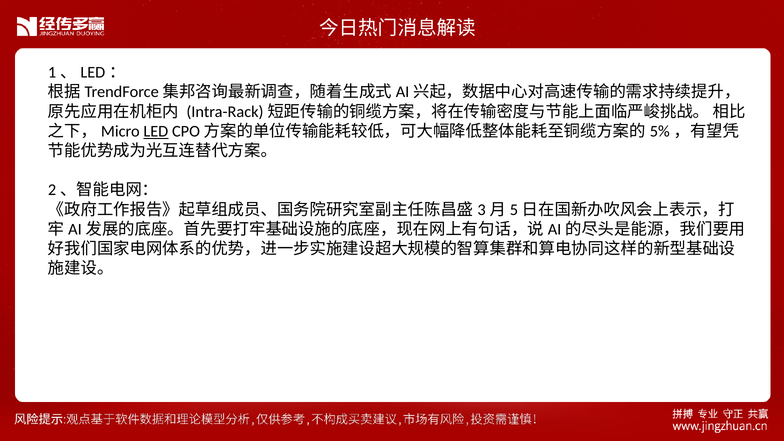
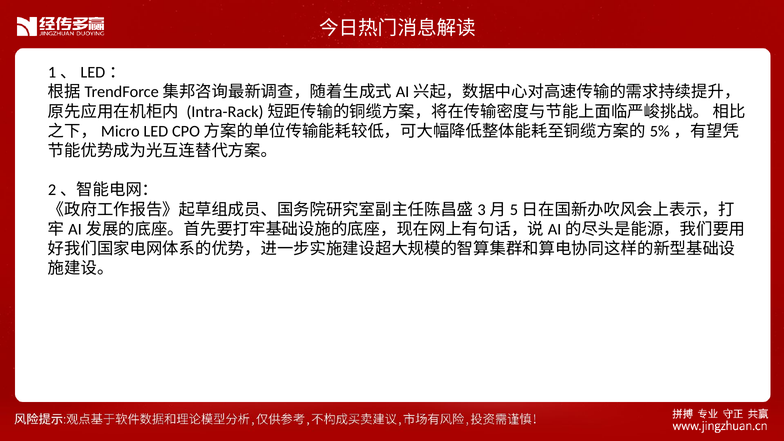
LED underline: present -> none (156, 131)
